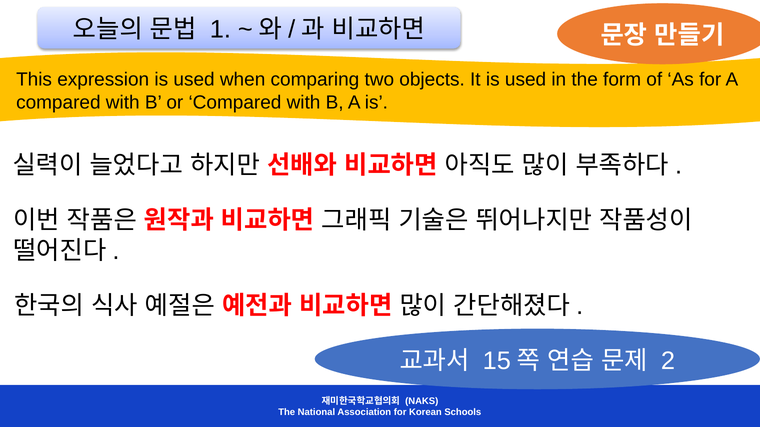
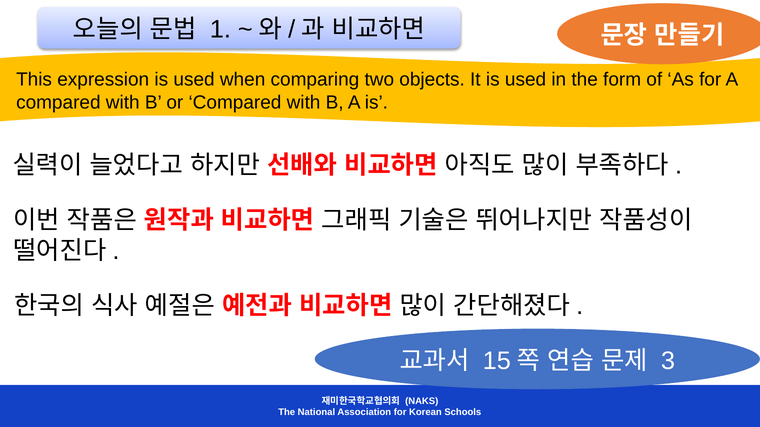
2: 2 -> 3 (668, 361)
